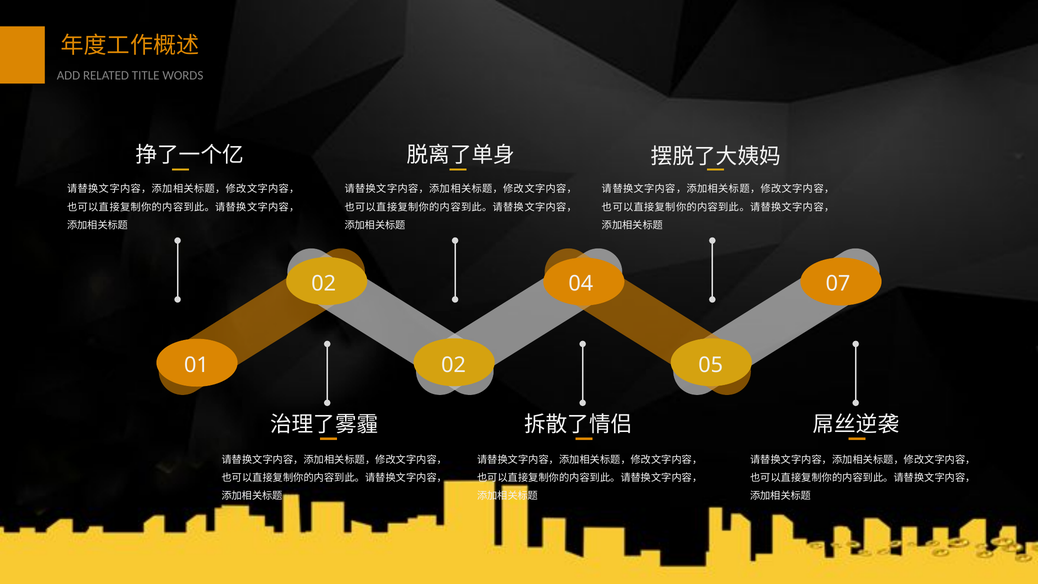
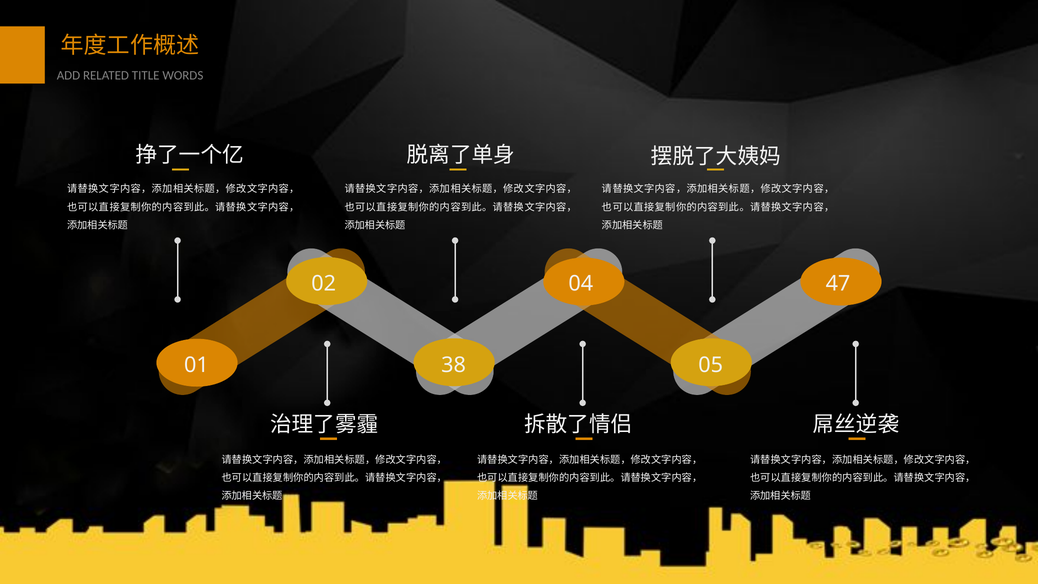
07: 07 -> 47 (838, 284)
01 02: 02 -> 38 (454, 365)
